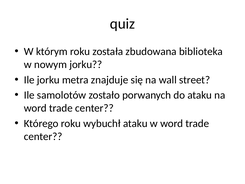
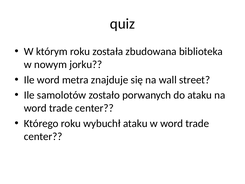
Ile jorku: jorku -> word (48, 80)
